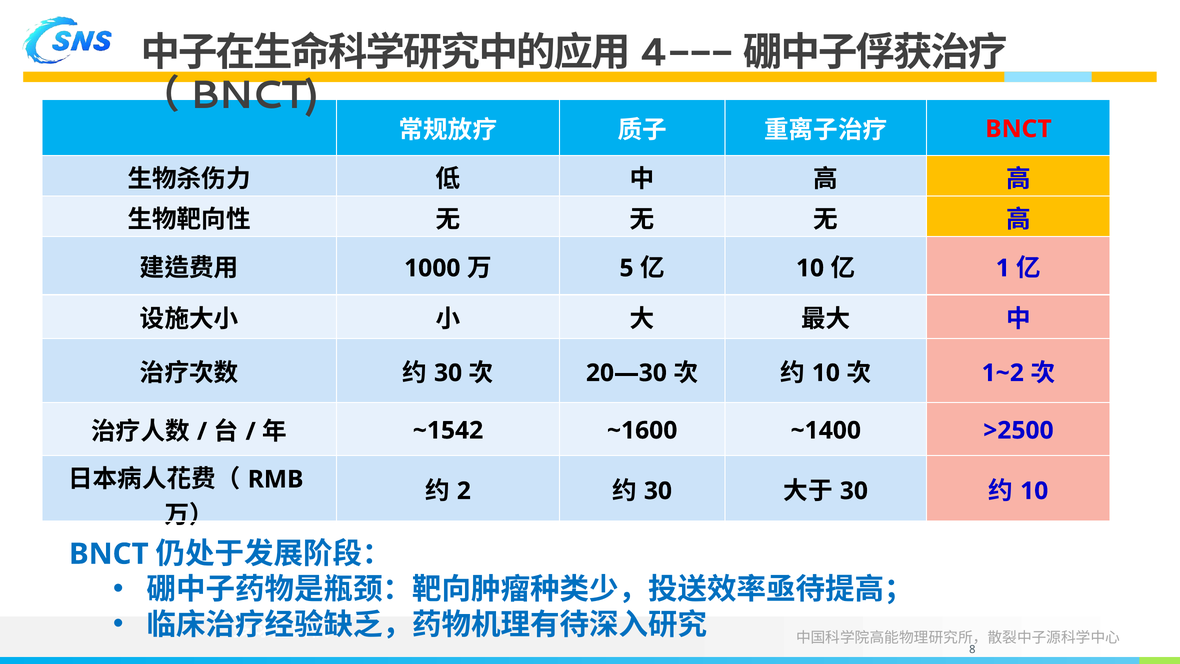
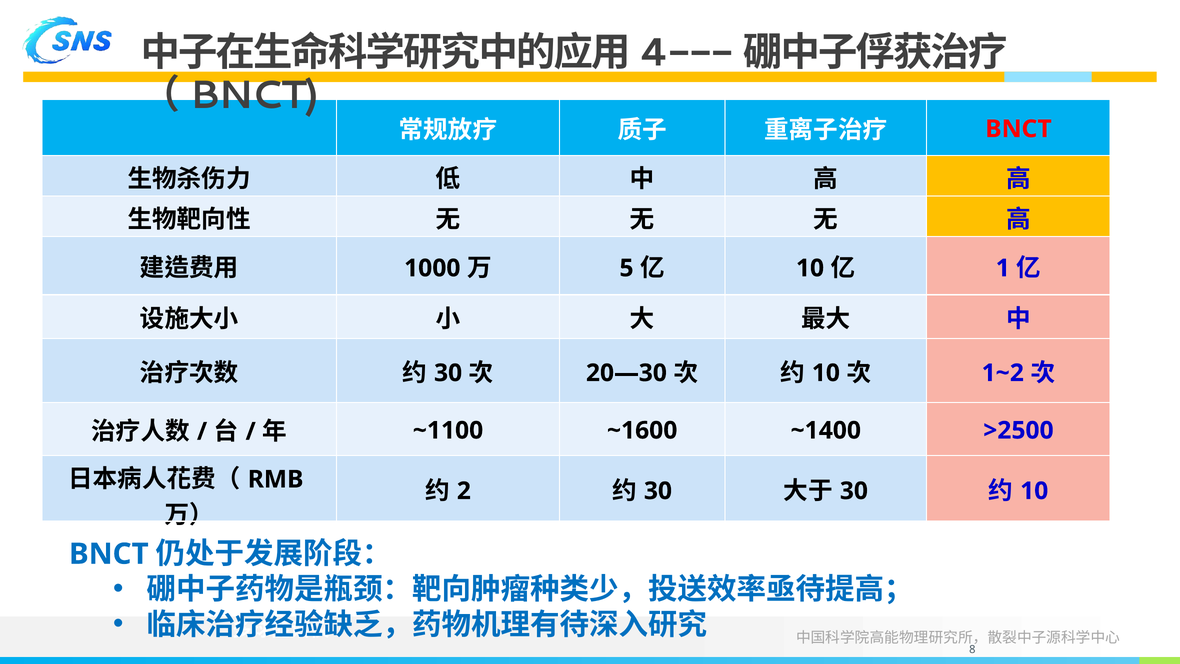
~1542: ~1542 -> ~1100 (448, 430)
